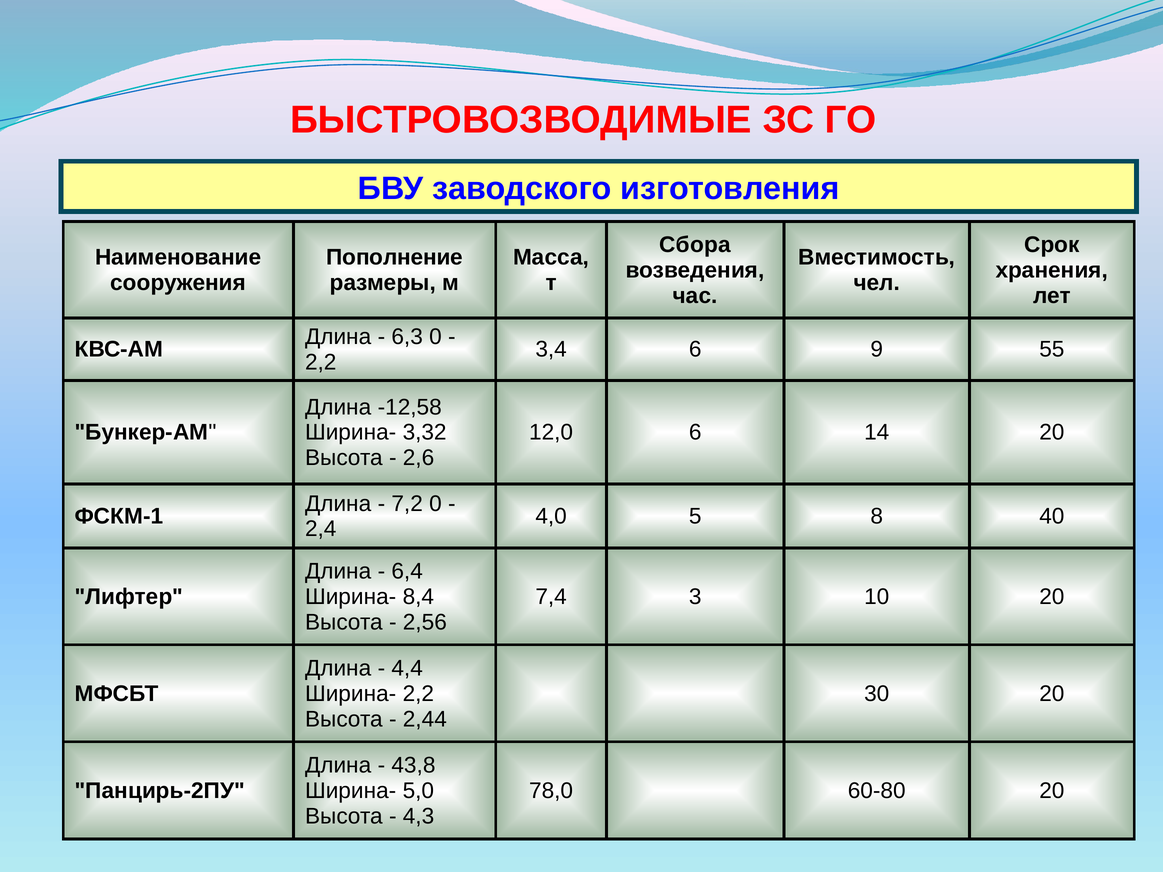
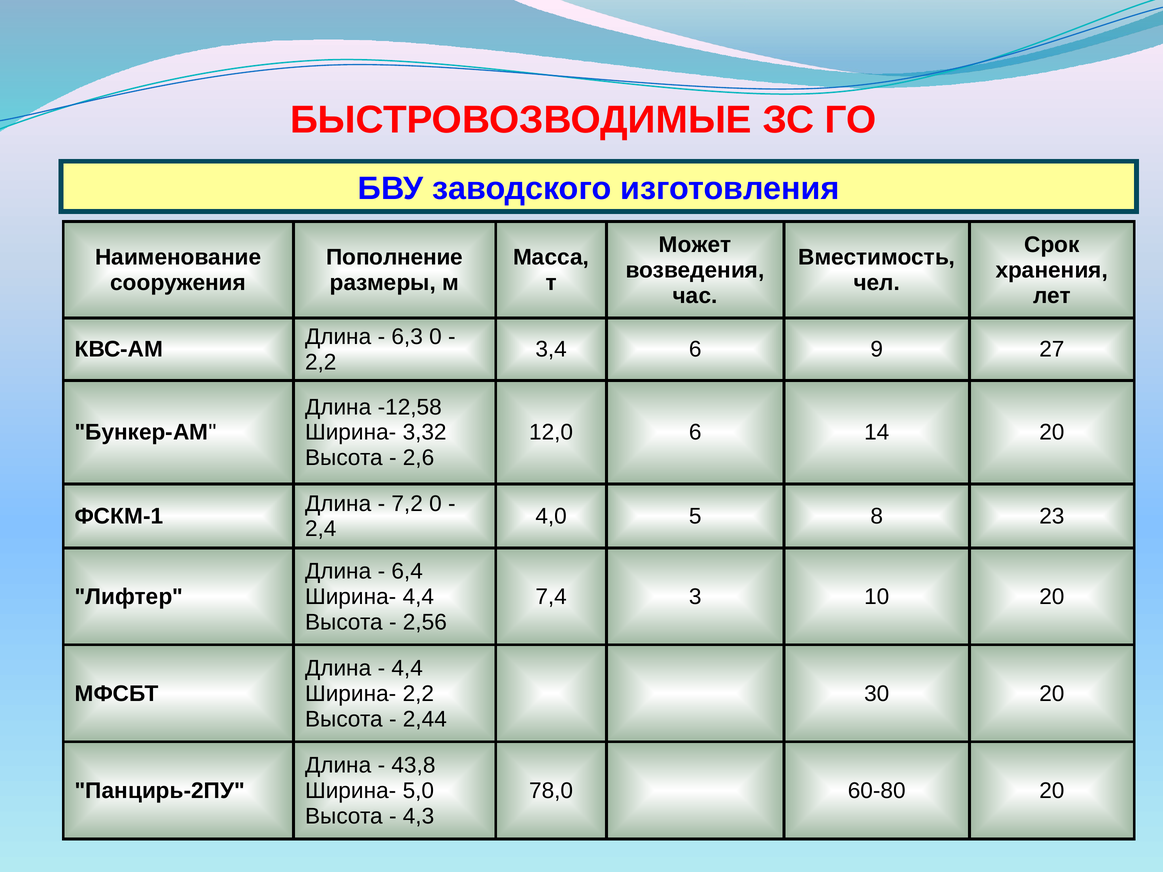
Сбора: Сбора -> Может (695, 245)
55: 55 -> 27 (1052, 350)
40: 40 -> 23 (1052, 516)
Ширина- 8,4: 8,4 -> 4,4 (418, 597)
